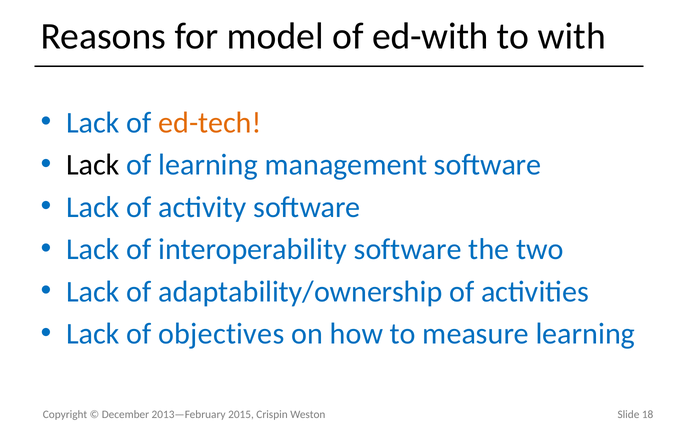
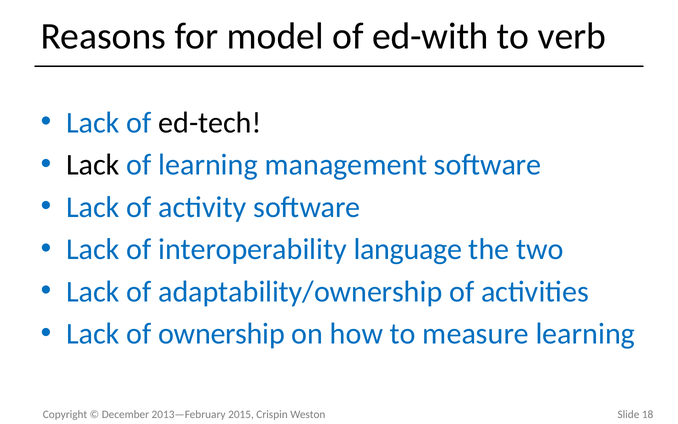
with: with -> verb (572, 36)
ed-tech colour: orange -> black (210, 122)
interoperability software: software -> language (408, 249)
objectives: objectives -> ownership (222, 334)
